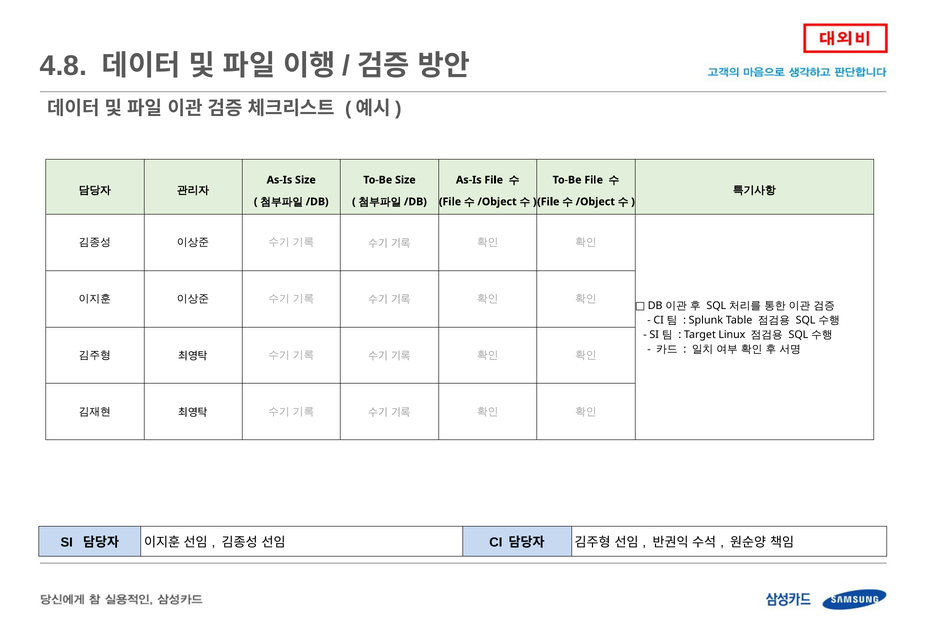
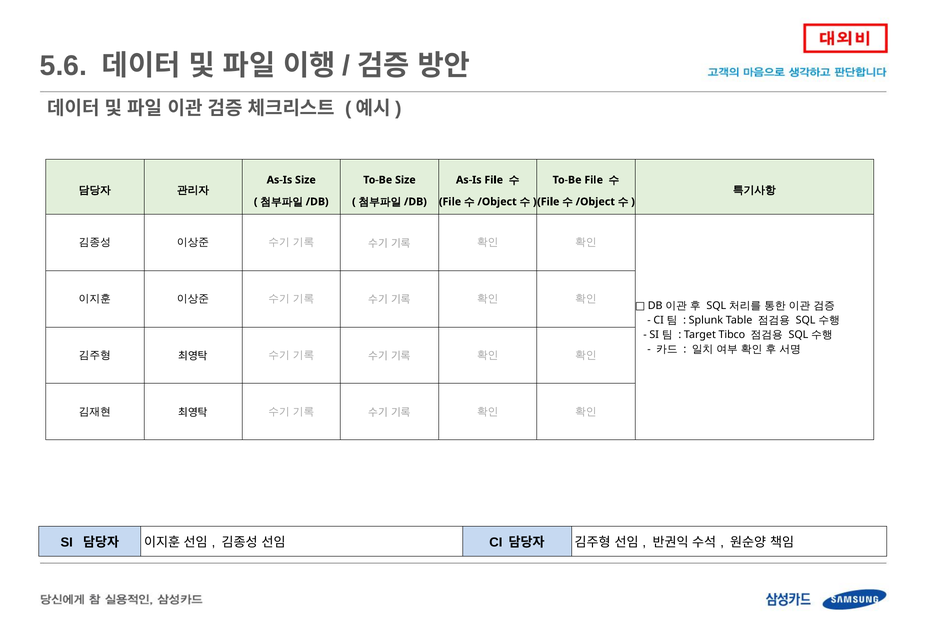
4.8: 4.8 -> 5.6 (63, 66)
Linux: Linux -> Tibco (732, 335)
